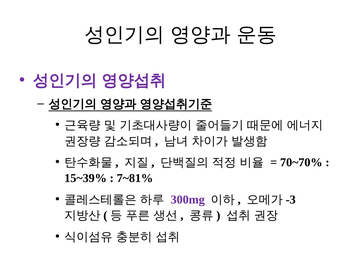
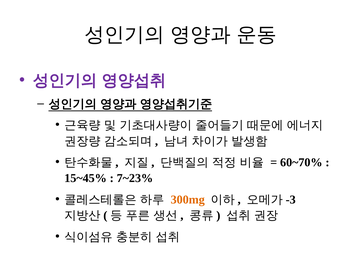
70~70%: 70~70% -> 60~70% (301, 162)
15~39%: 15~39% -> 15~45% (86, 178)
7~81%: 7~81% -> 7~23% (135, 178)
300mg colour: purple -> orange (188, 199)
